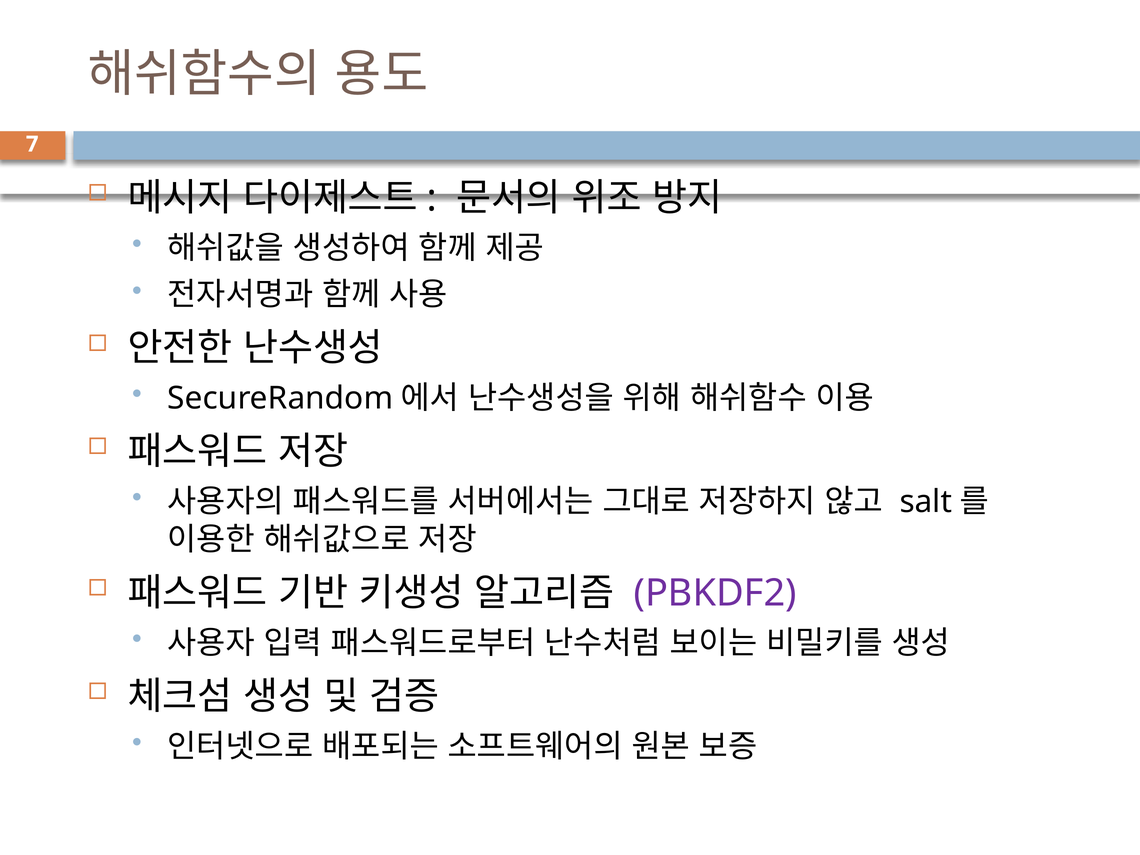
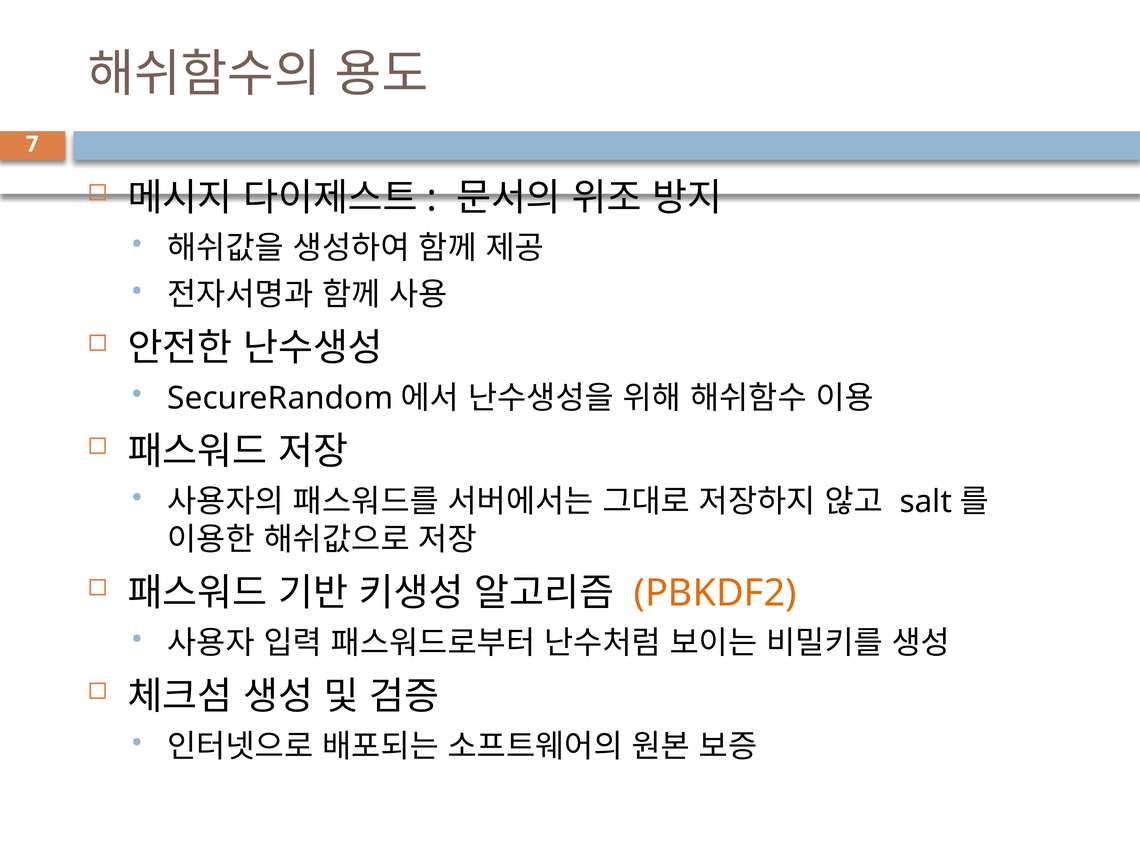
PBKDF2 colour: purple -> orange (715, 593)
